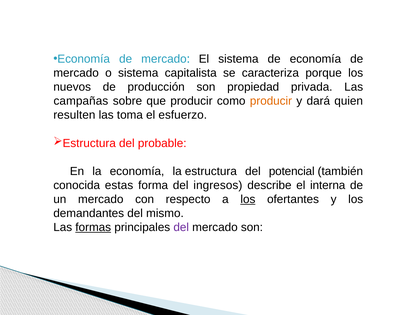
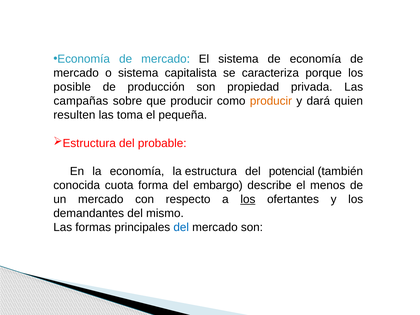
nuevos: nuevos -> posible (72, 87)
esfuerzo: esfuerzo -> pequeña (183, 115)
estas: estas -> cuota (119, 185)
ingresos: ingresos -> embargo (218, 185)
interna: interna -> menos (328, 185)
formas underline: present -> none (93, 227)
del colour: purple -> blue (181, 227)
